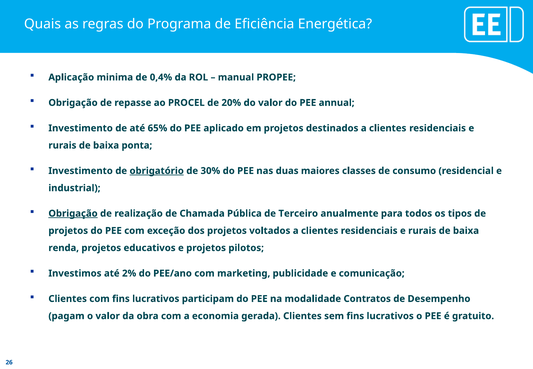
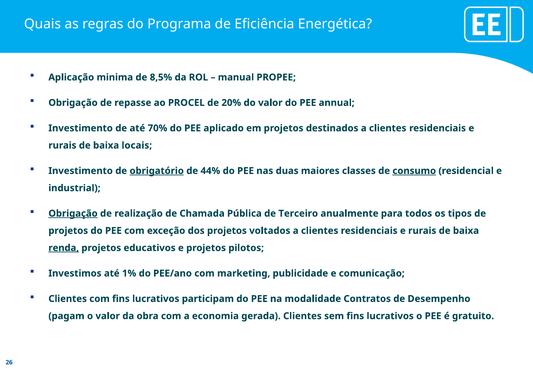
0,4%: 0,4% -> 8,5% (161, 77)
65%: 65% -> 70% (157, 128)
ponta: ponta -> locais (137, 145)
30%: 30% -> 44% (210, 171)
consumo underline: none -> present (414, 171)
renda underline: none -> present (64, 248)
2%: 2% -> 1% (129, 273)
